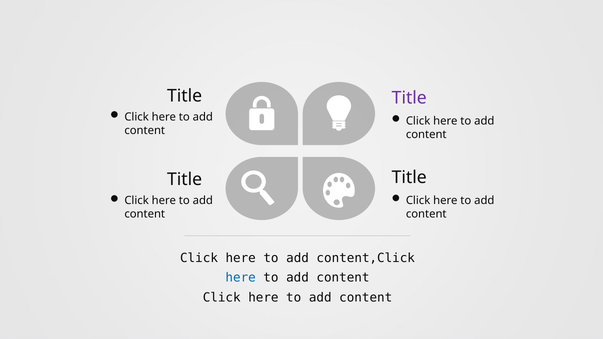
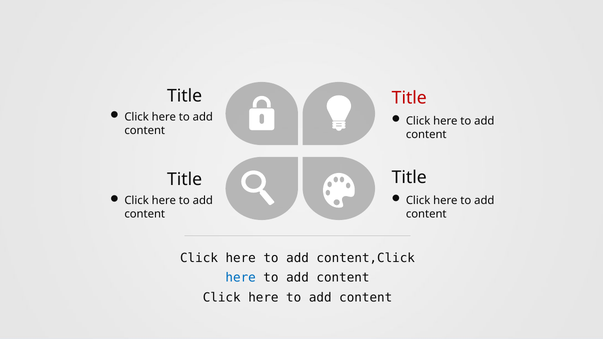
Title colour: purple -> red (409, 98)
